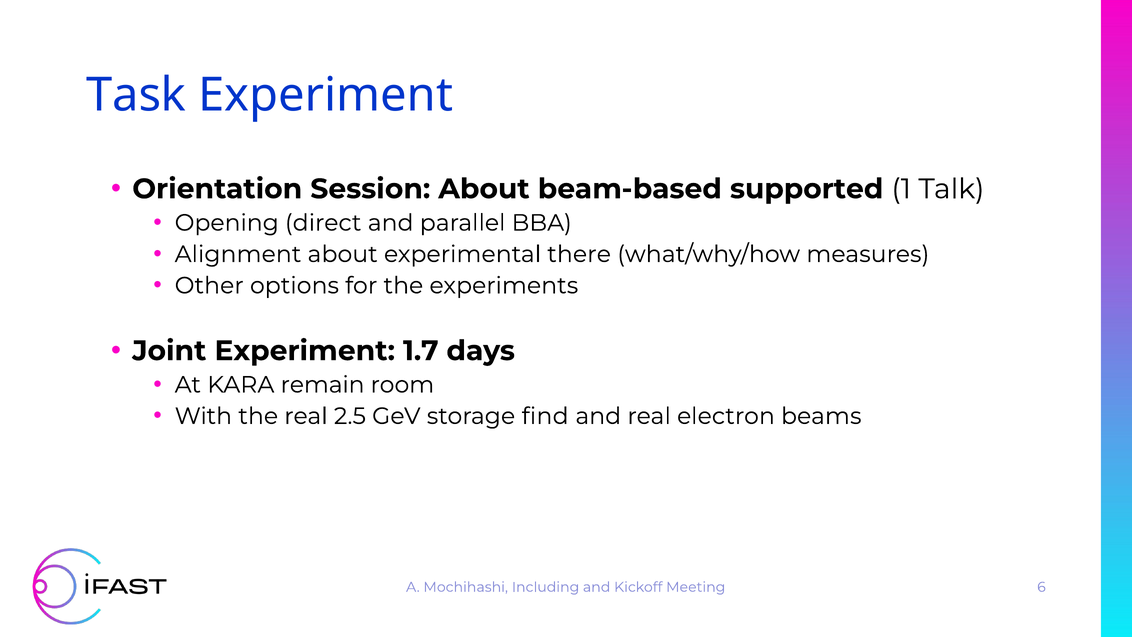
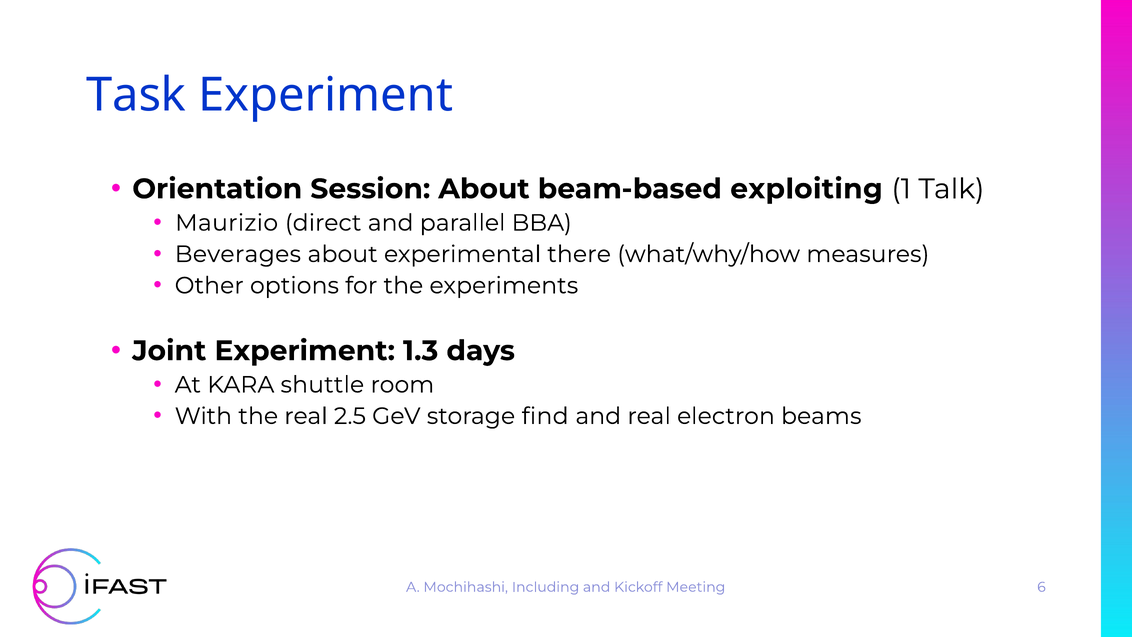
supported: supported -> exploiting (806, 189)
Opening: Opening -> Maurizio (227, 223)
Alignment: Alignment -> Beverages (238, 254)
1.7: 1.7 -> 1.3 (421, 351)
remain: remain -> shuttle (322, 385)
